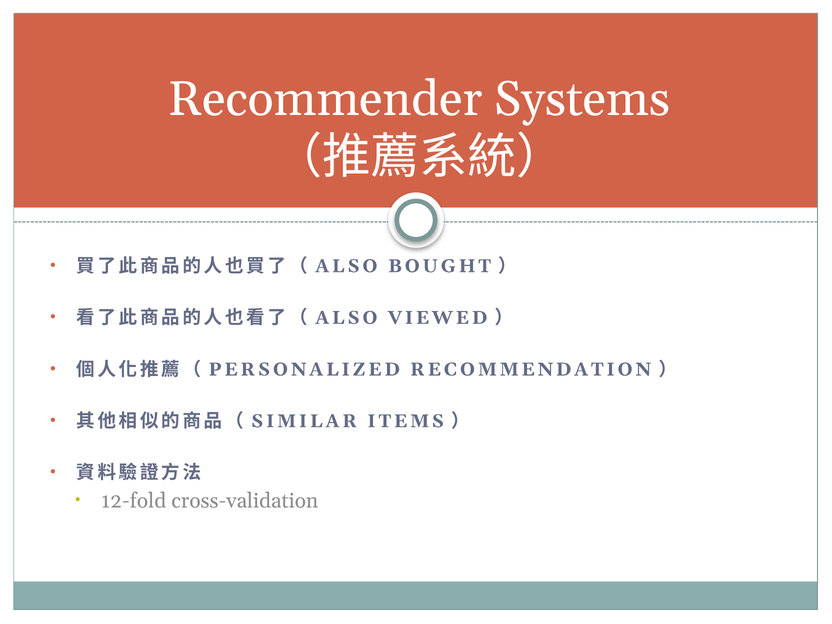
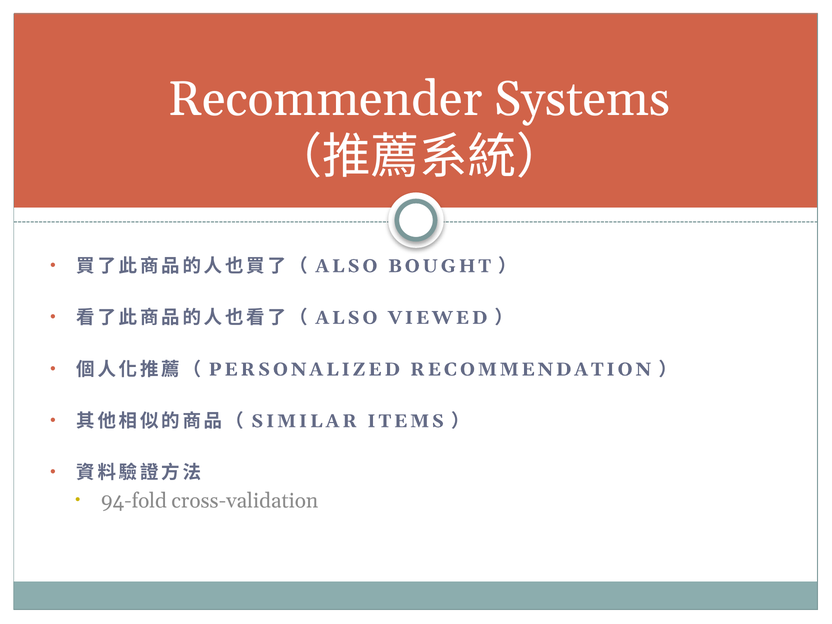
12-fold: 12-fold -> 94-fold (134, 501)
